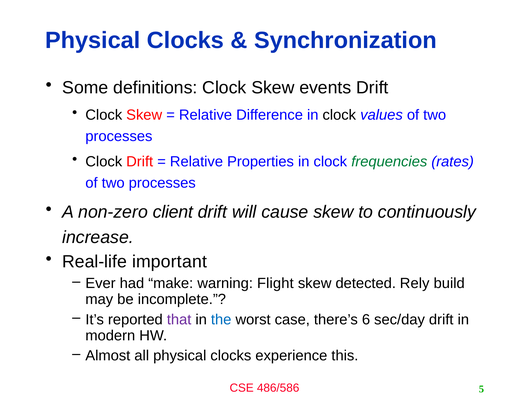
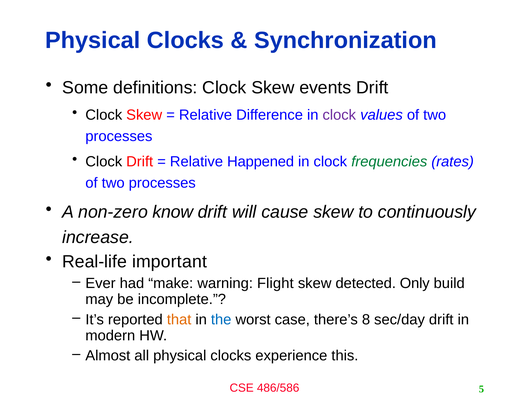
clock colour: black -> purple (339, 115)
Properties: Properties -> Happened (261, 162)
client: client -> know (173, 212)
Rely: Rely -> Only (415, 283)
that colour: purple -> orange (179, 319)
6: 6 -> 8 (366, 319)
